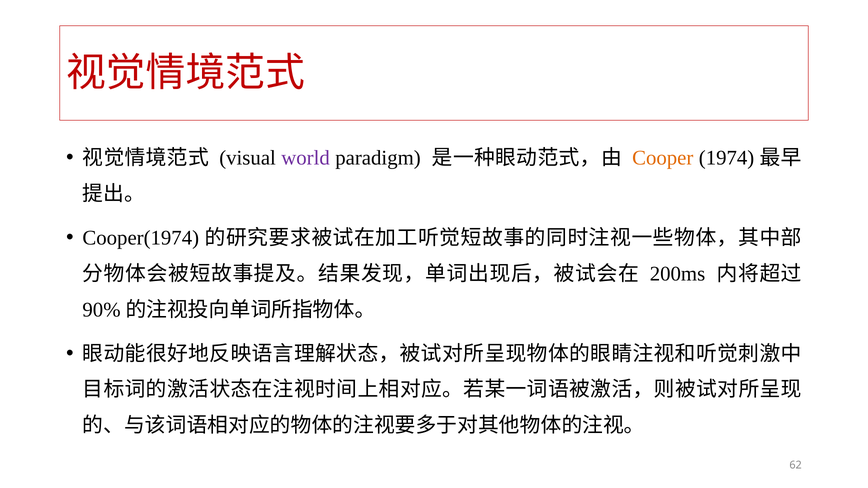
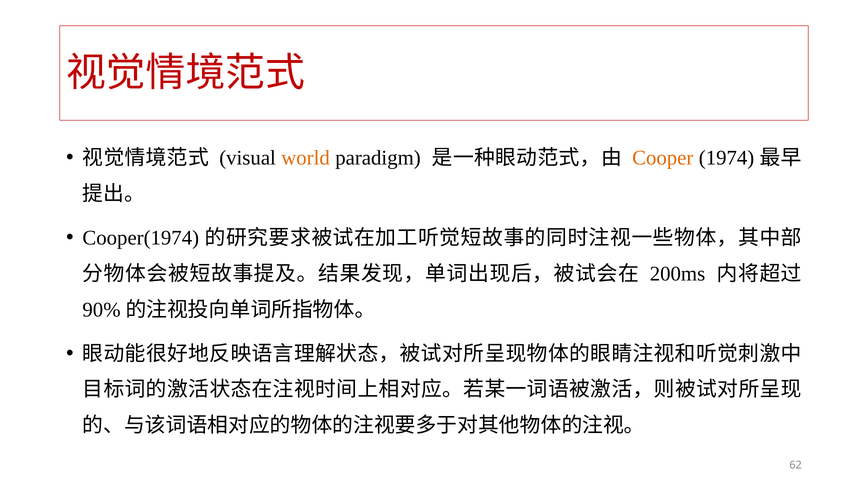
world colour: purple -> orange (306, 158)
